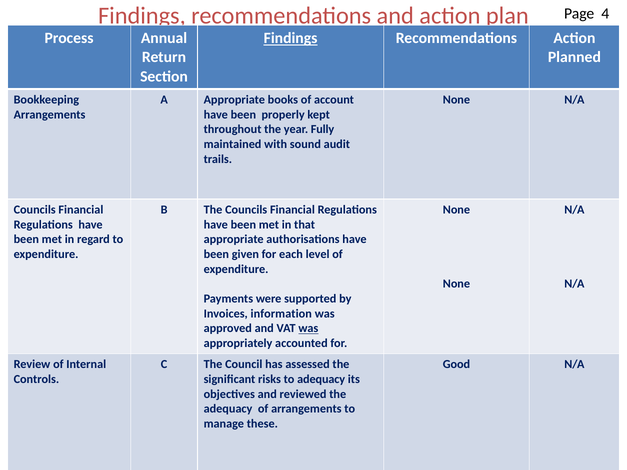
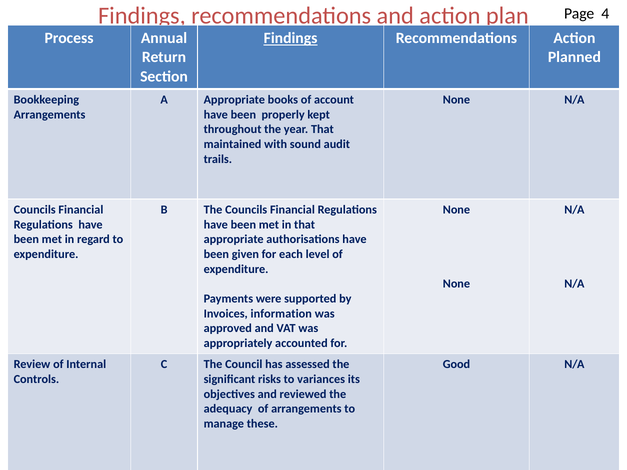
year Fully: Fully -> That (322, 129)
was underline: present -> none (308, 329)
to adequacy: adequacy -> variances (321, 379)
